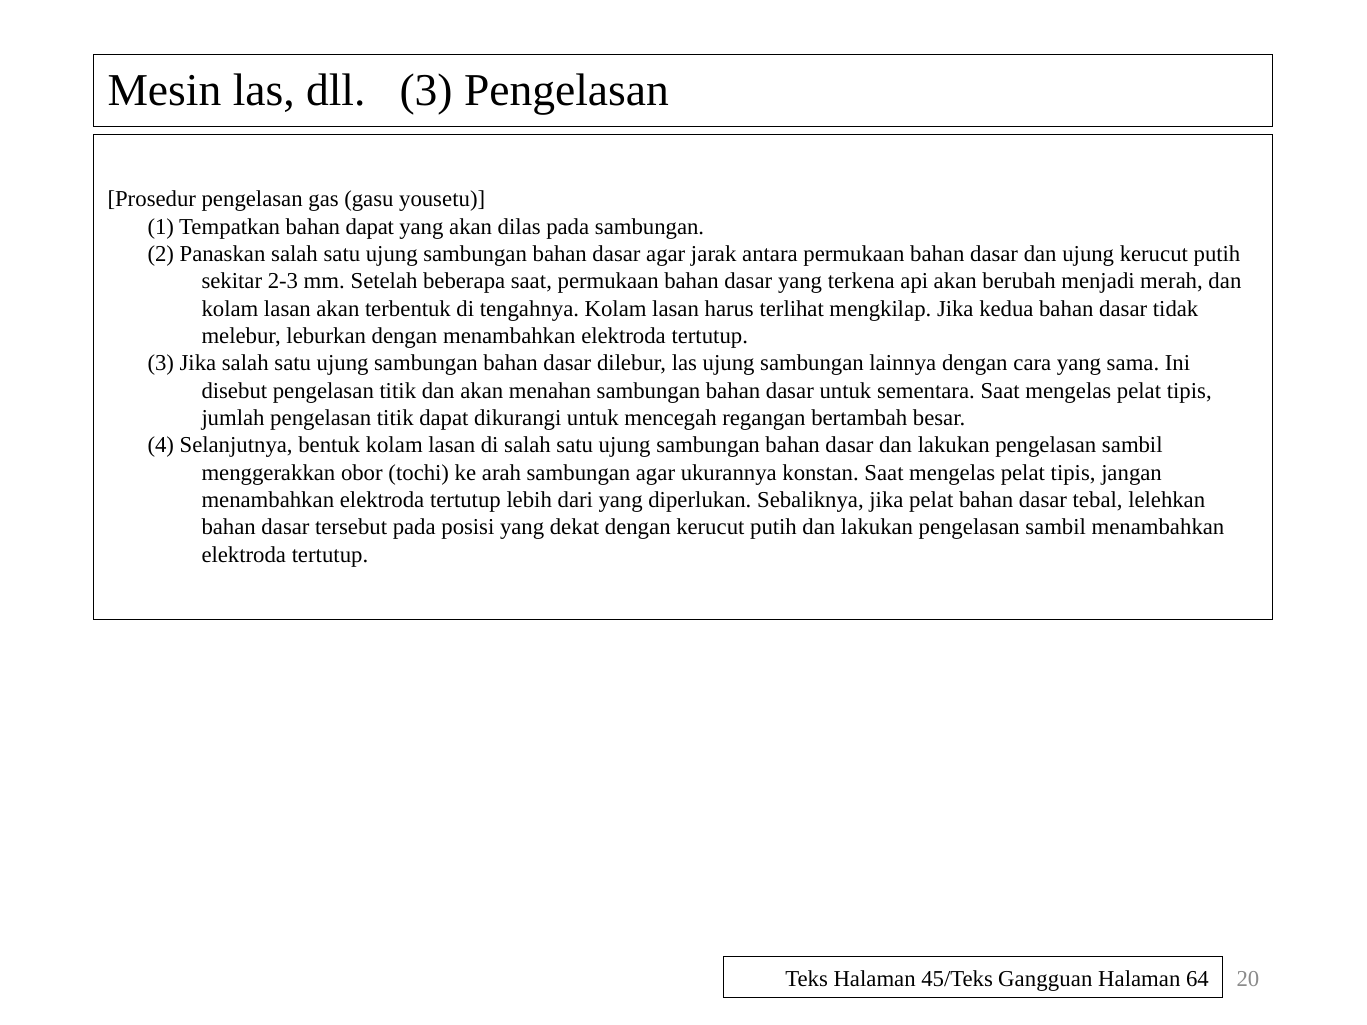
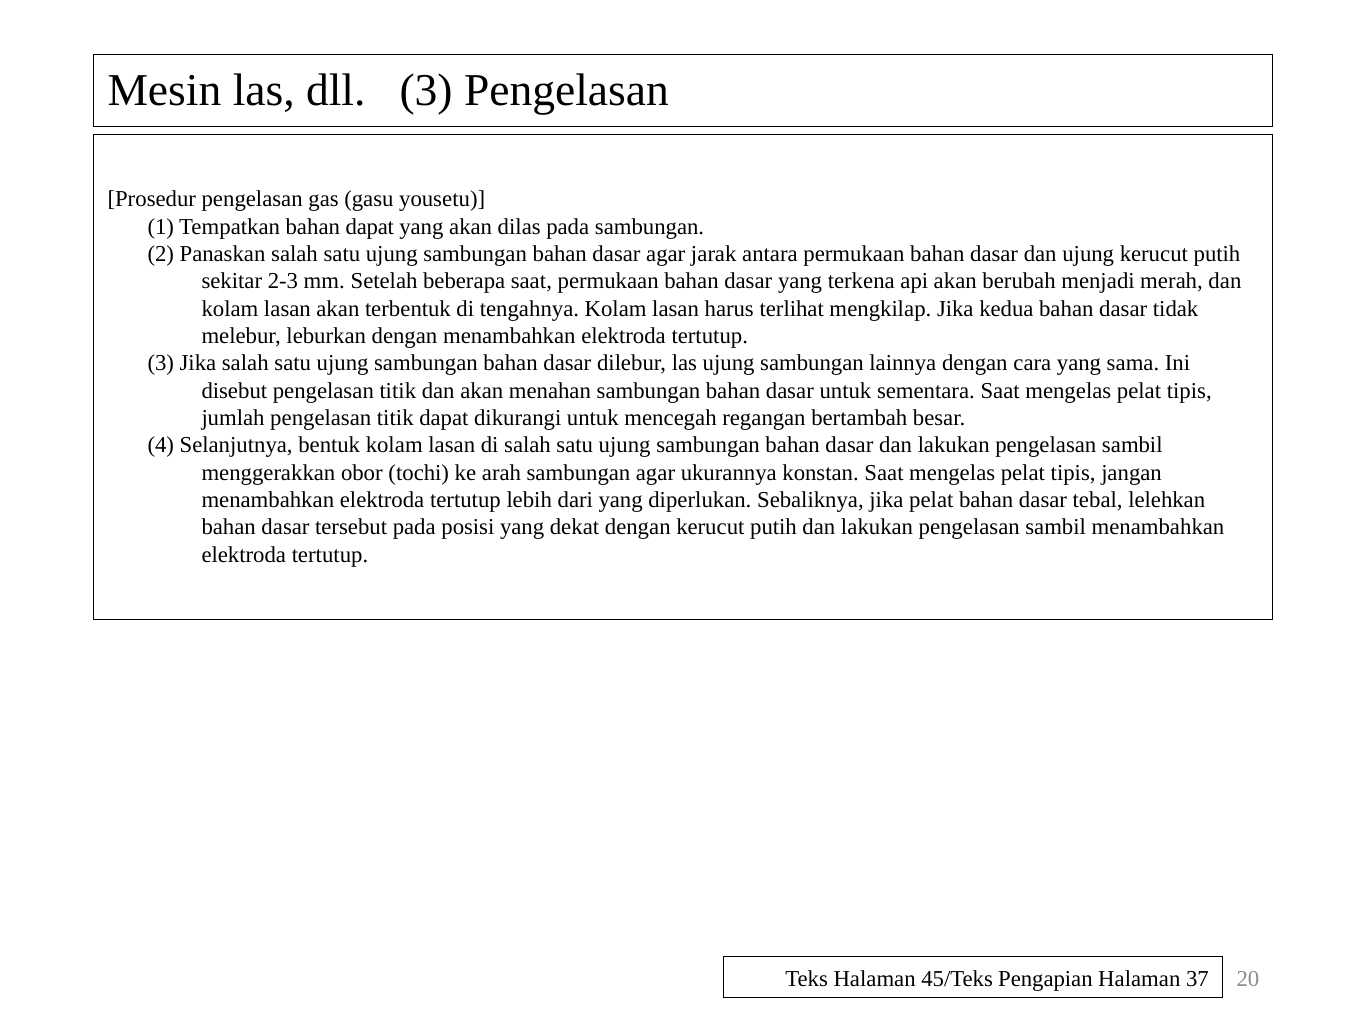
Gangguan: Gangguan -> Pengapian (1045, 979)
64: 64 -> 37 (1197, 979)
